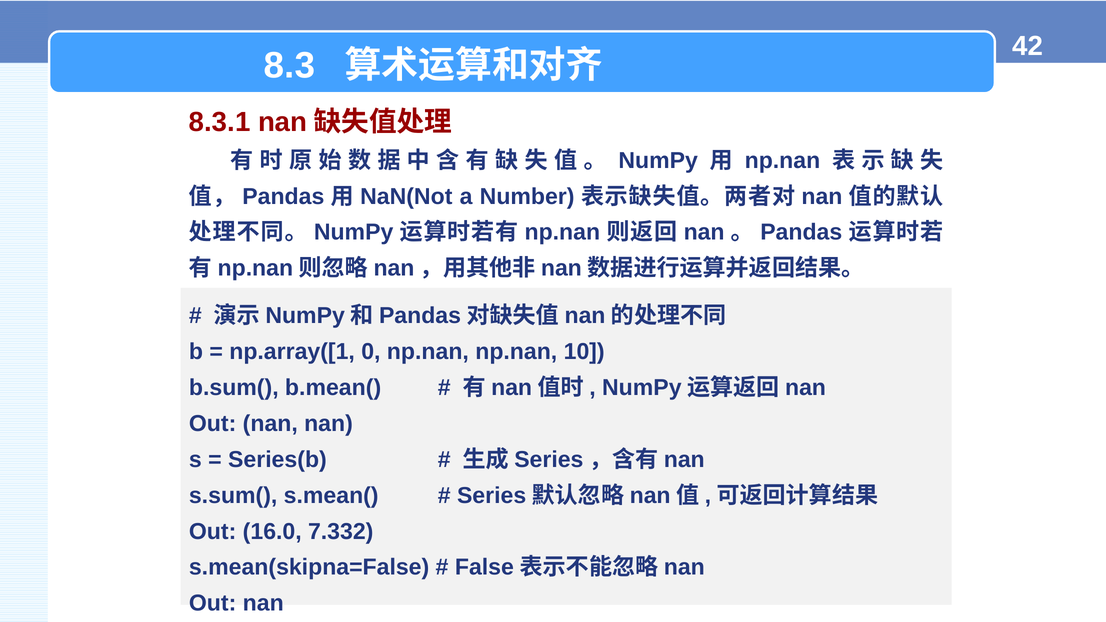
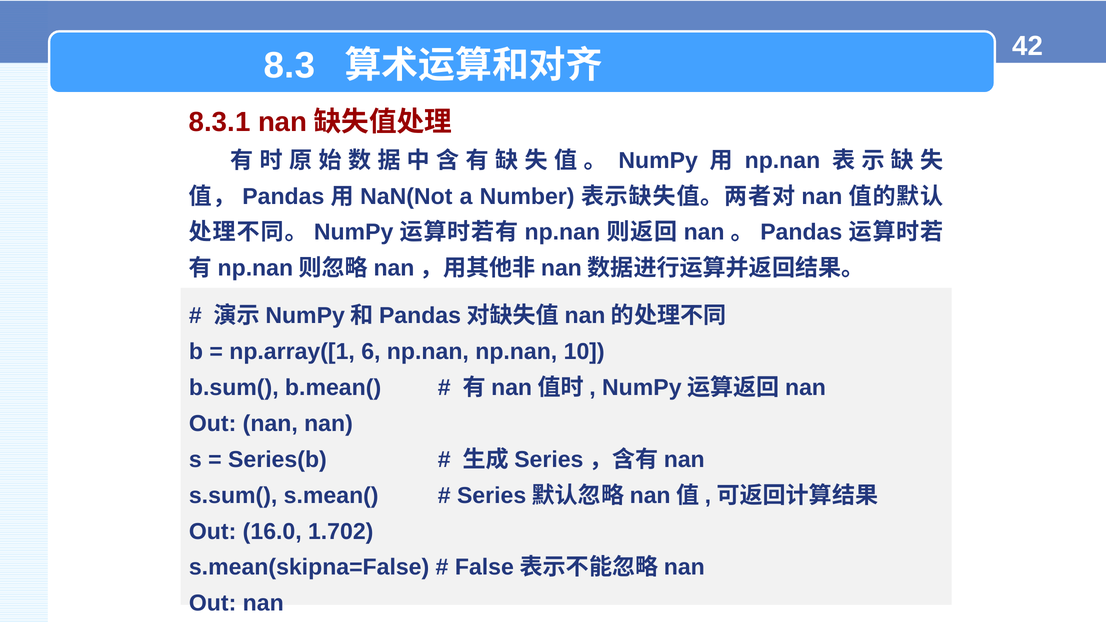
0: 0 -> 6 (371, 352)
7.332: 7.332 -> 1.702 (341, 531)
